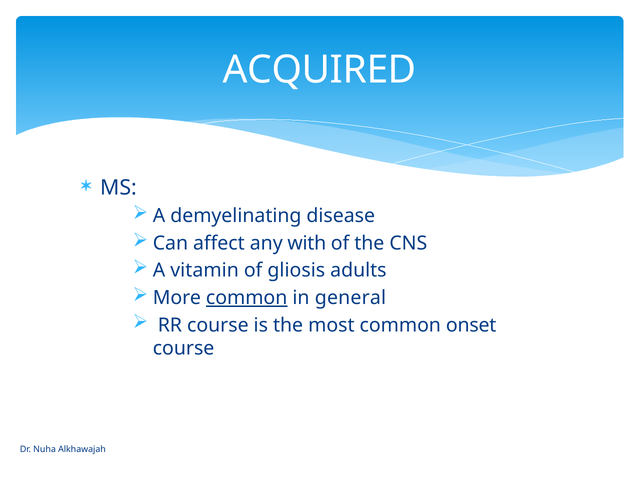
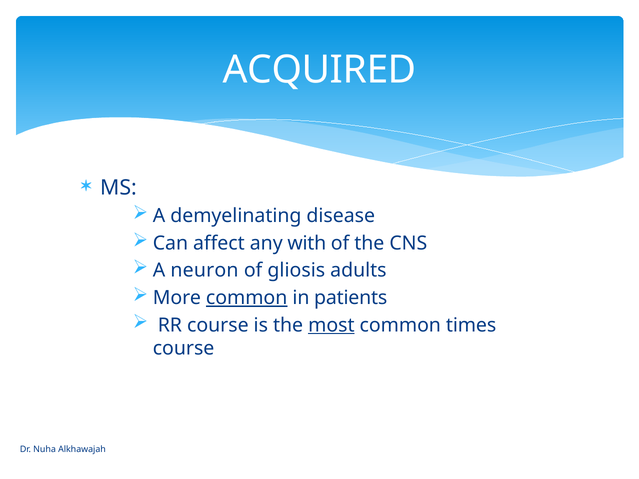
vitamin: vitamin -> neuron (204, 271)
general: general -> patients (351, 298)
most underline: none -> present (331, 325)
onset: onset -> times (471, 325)
